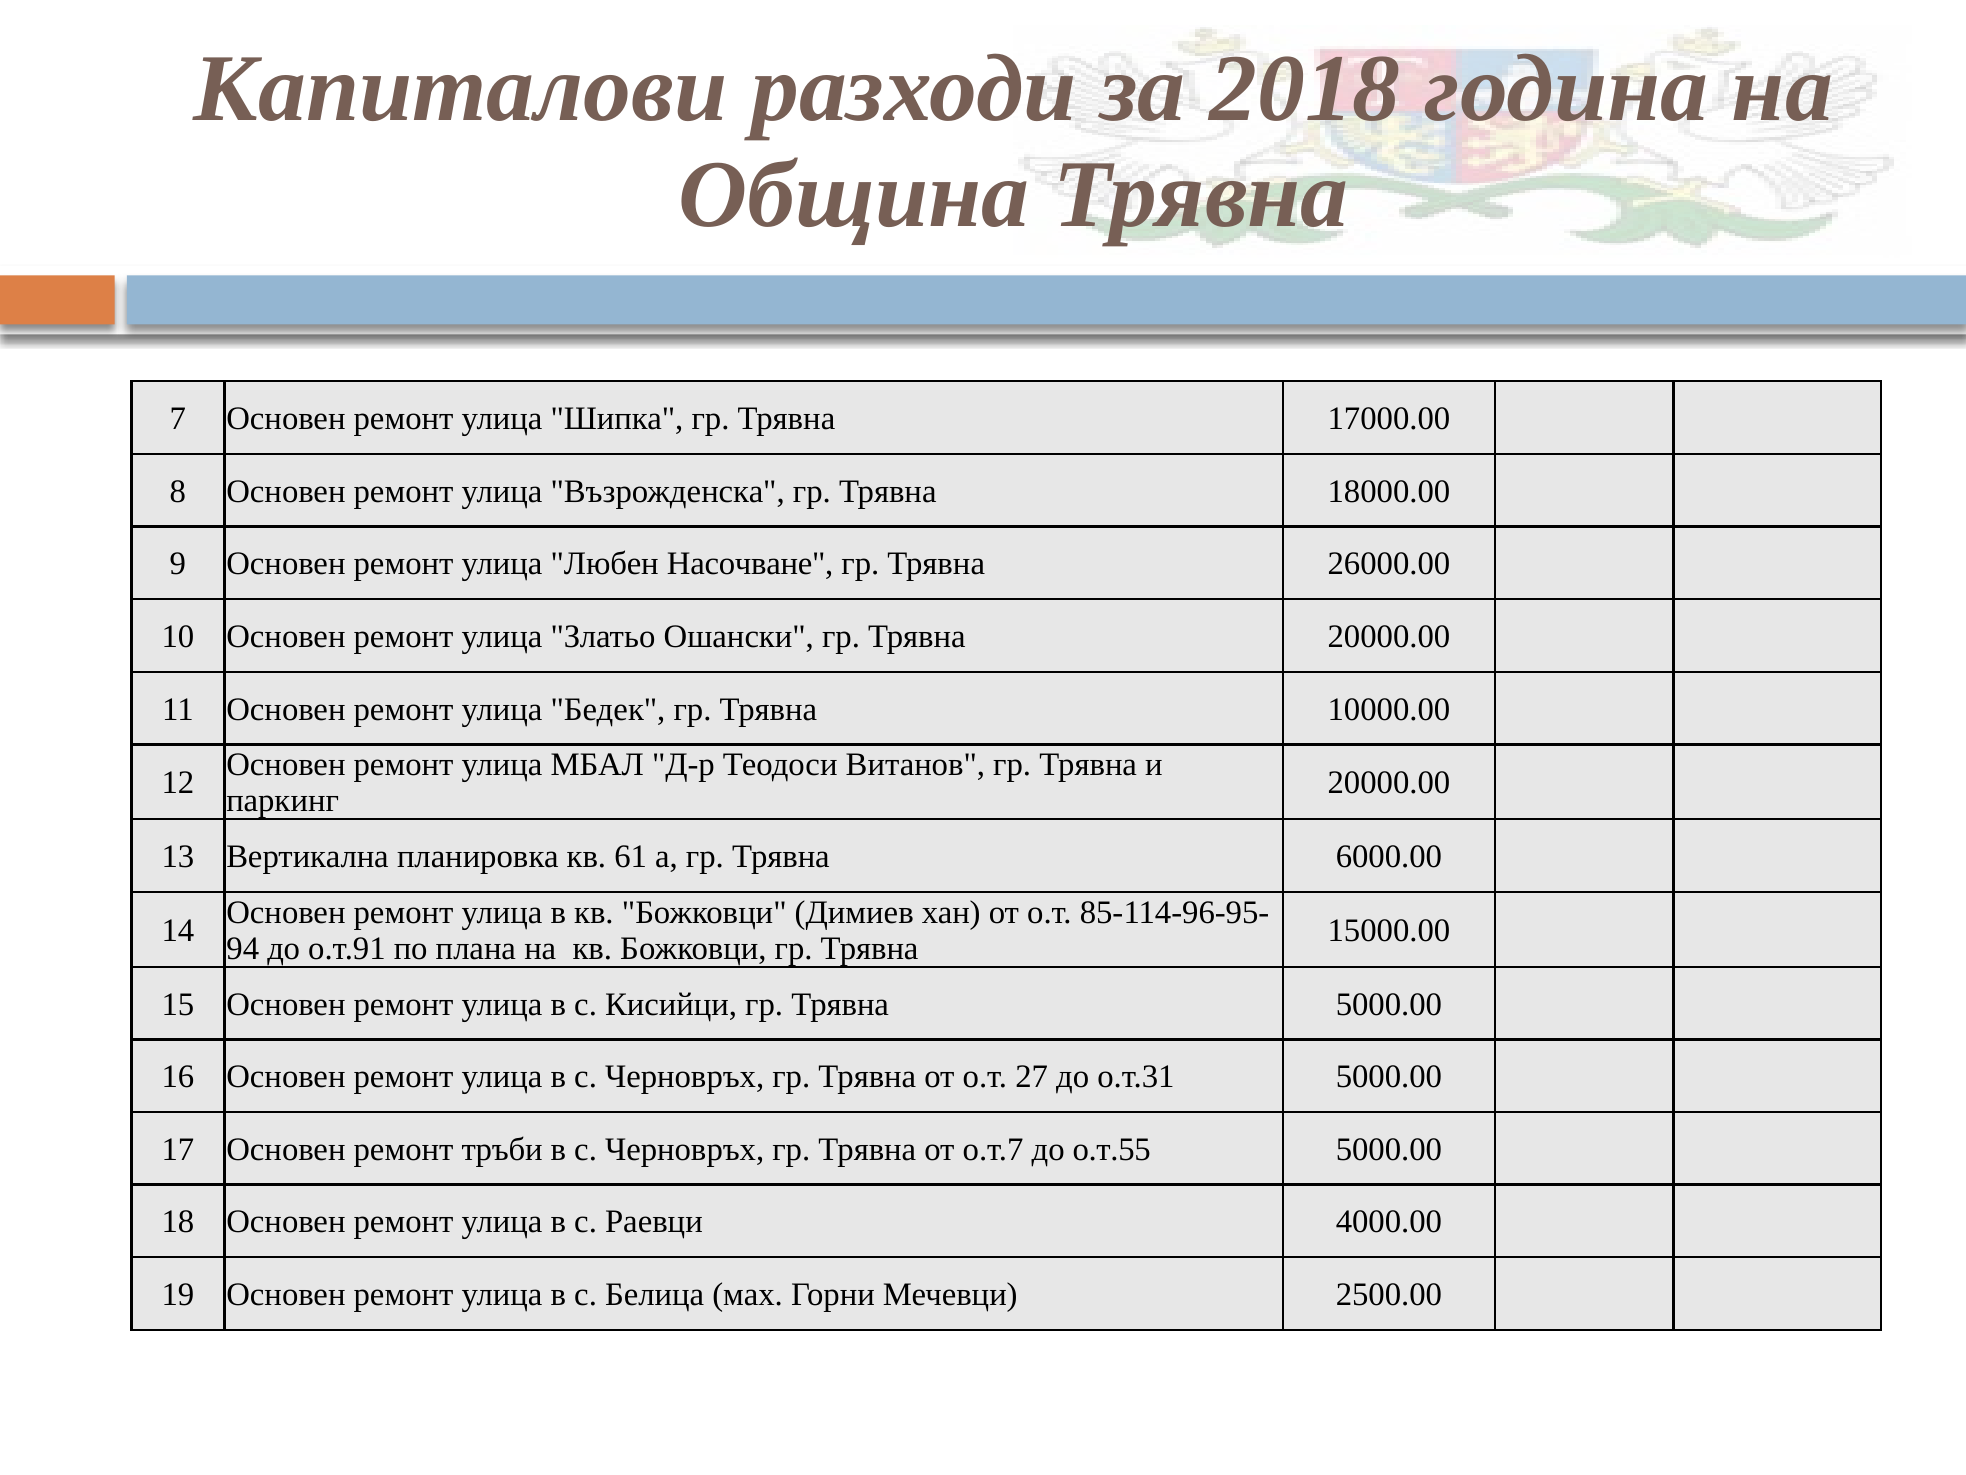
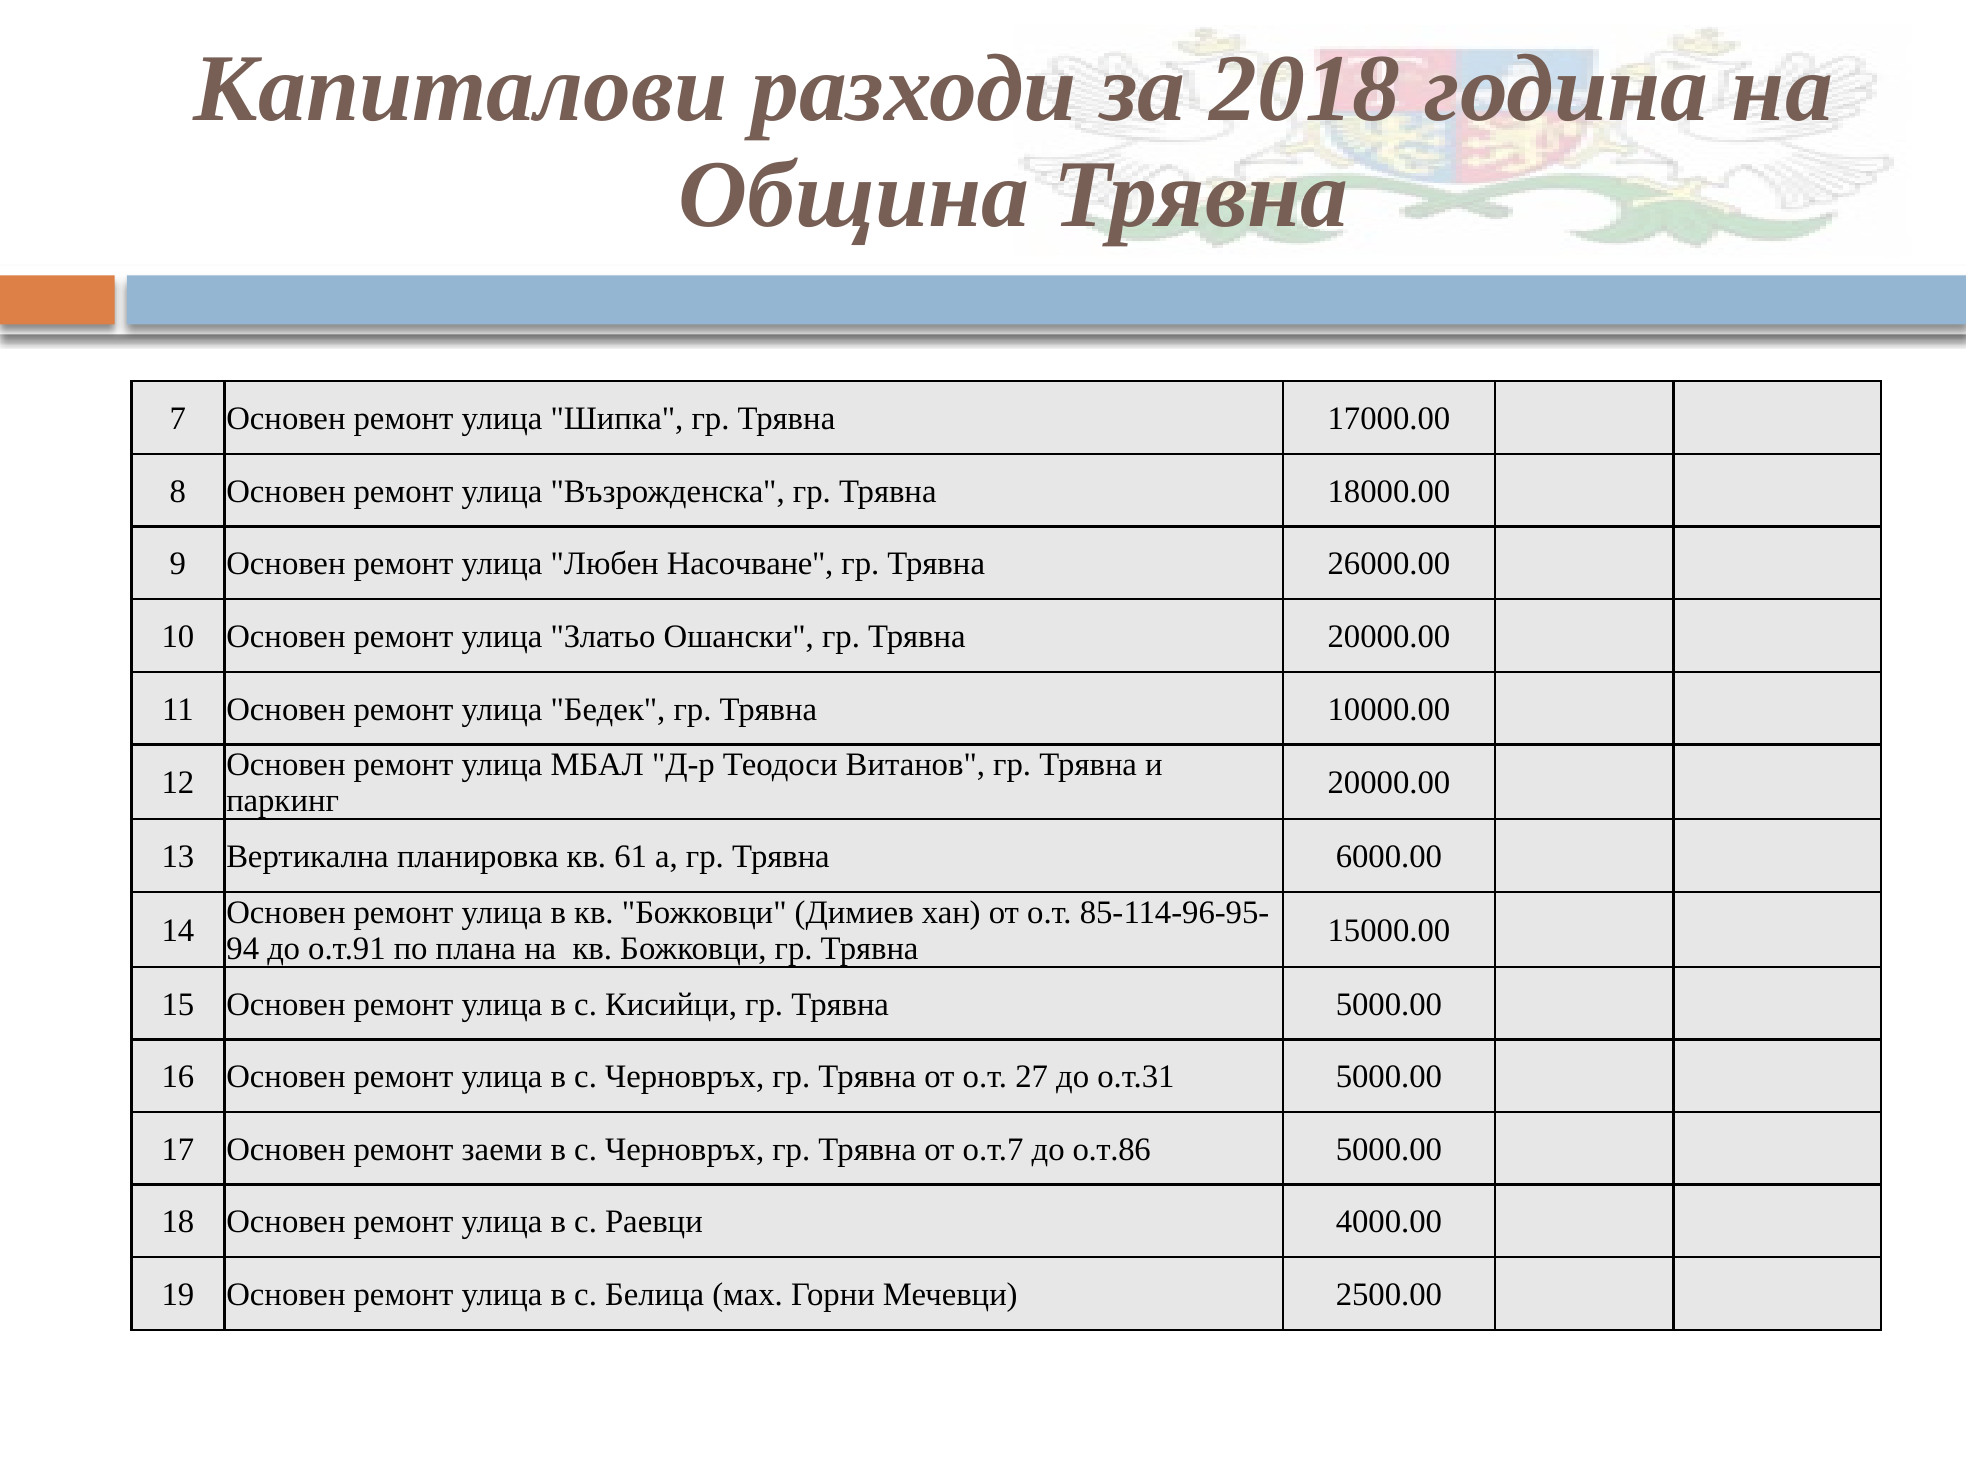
тръби: тръби -> заеми (502, 1149)
о.т.55: о.т.55 -> о.т.86 (1112, 1149)
